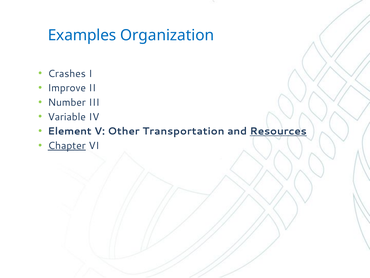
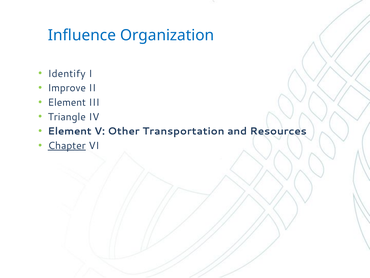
Examples: Examples -> Influence (82, 35)
Crashes: Crashes -> Identify (67, 73)
Number: Number -> Element (67, 102)
Variable: Variable -> Triangle (67, 117)
Resources underline: present -> none (278, 131)
